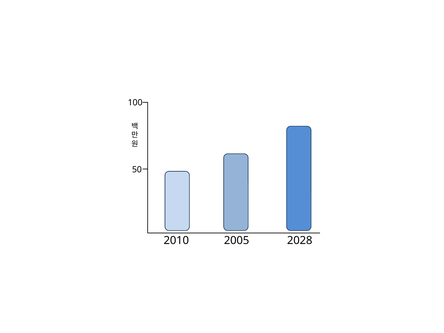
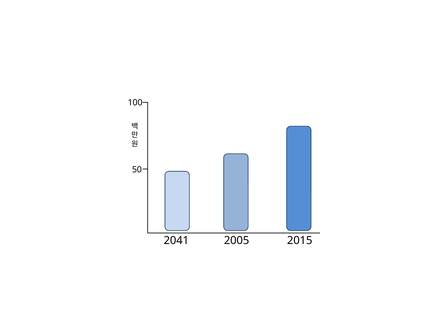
2010: 2010 -> 2041 (176, 241)
2028: 2028 -> 2015 (300, 241)
